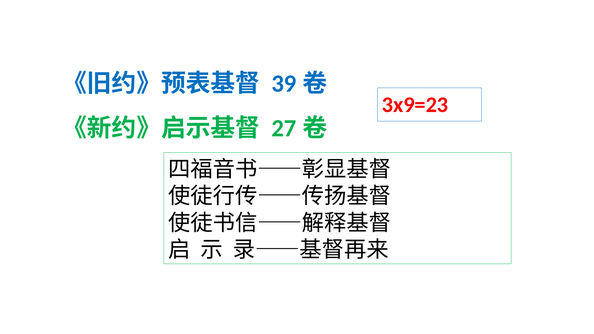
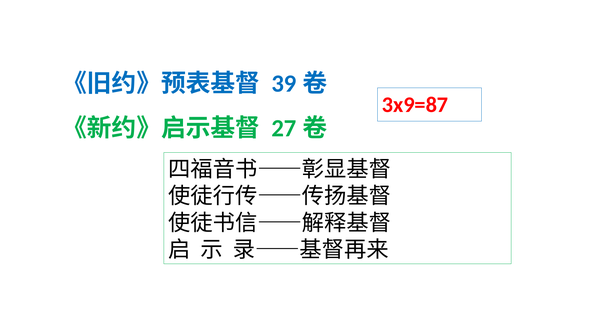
3x9=23: 3x9=23 -> 3x9=87 (415, 105)
